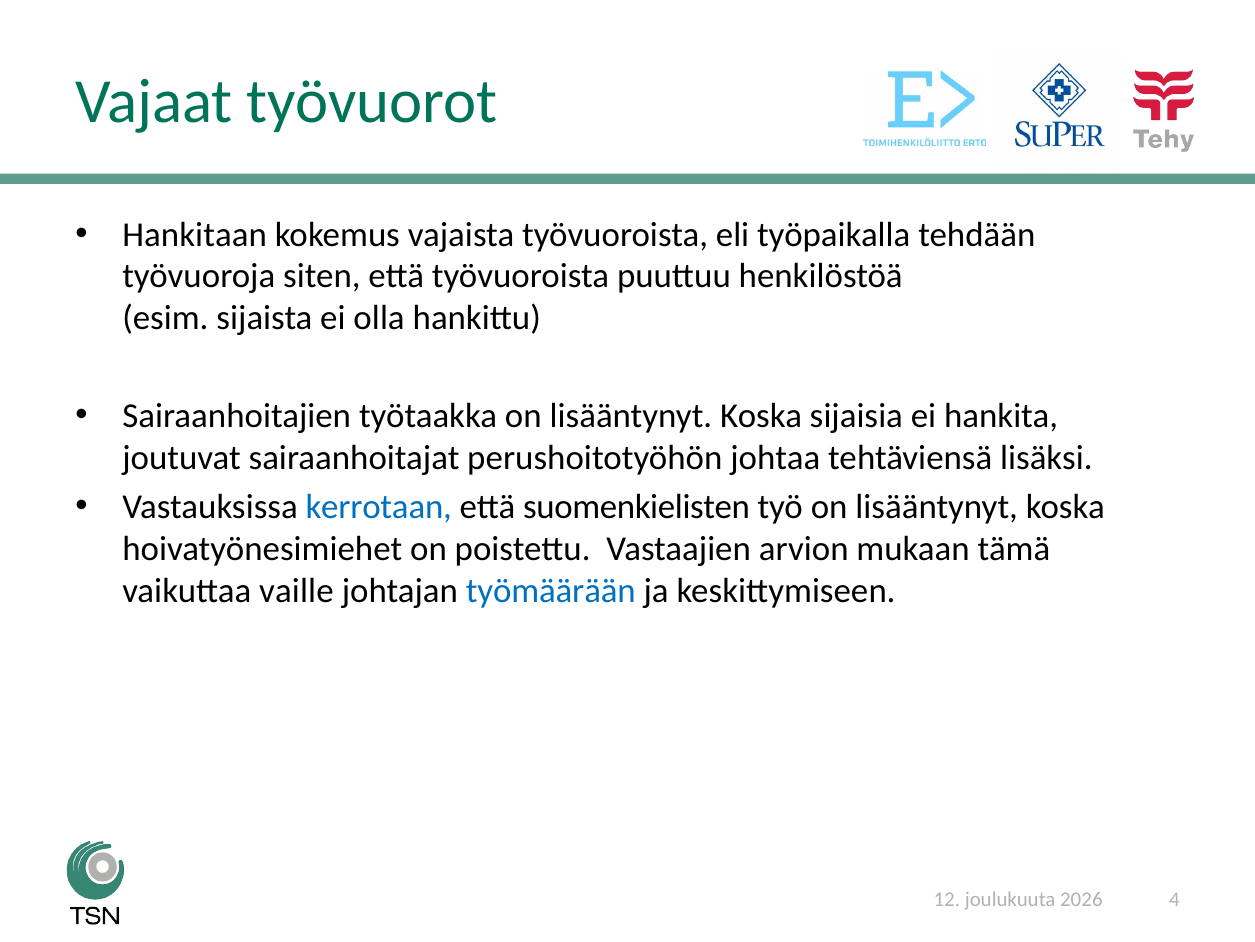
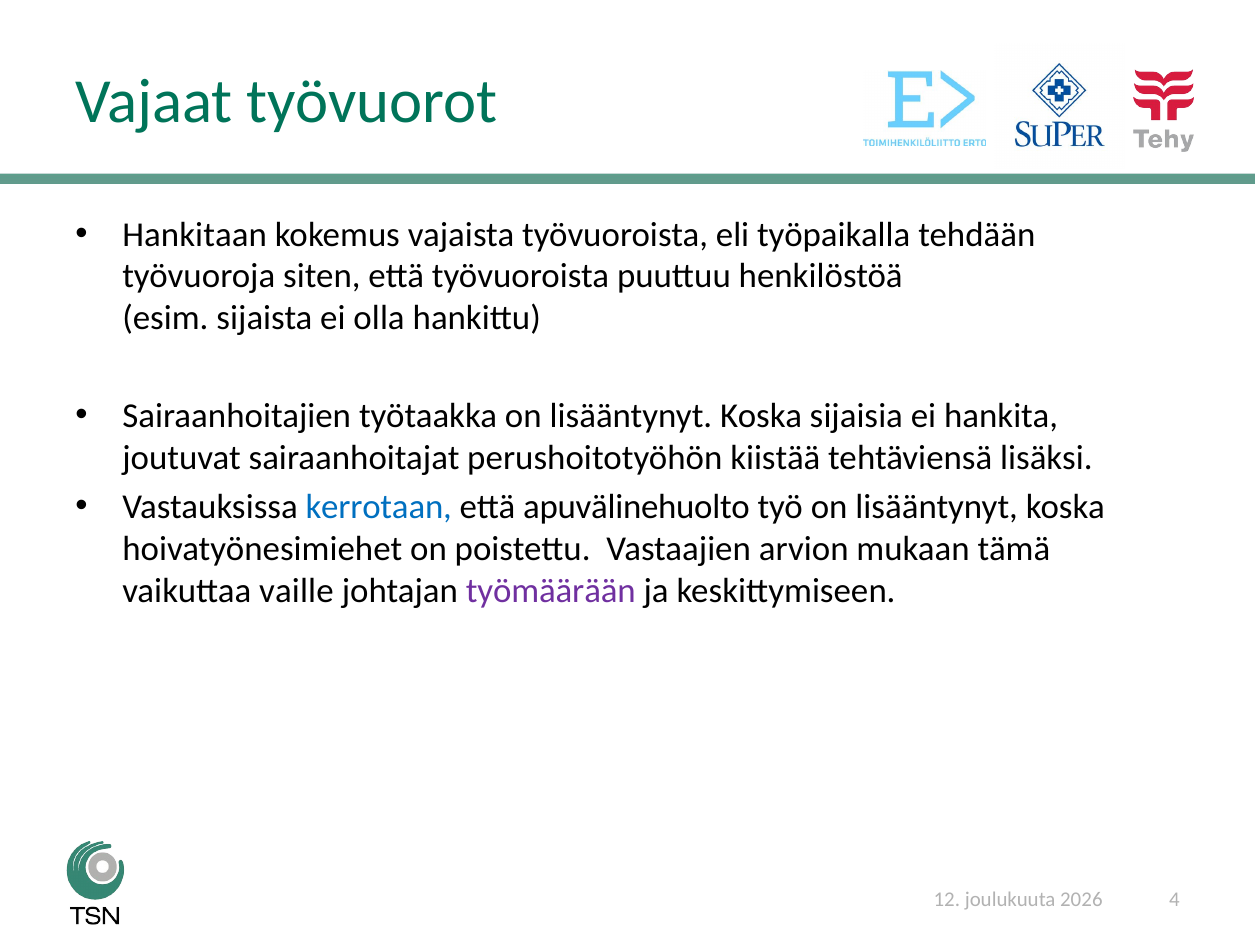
johtaa: johtaa -> kiistää (775, 458)
suomenkielisten: suomenkielisten -> apuvälinehuolto (637, 506)
työmäärään colour: blue -> purple (551, 590)
